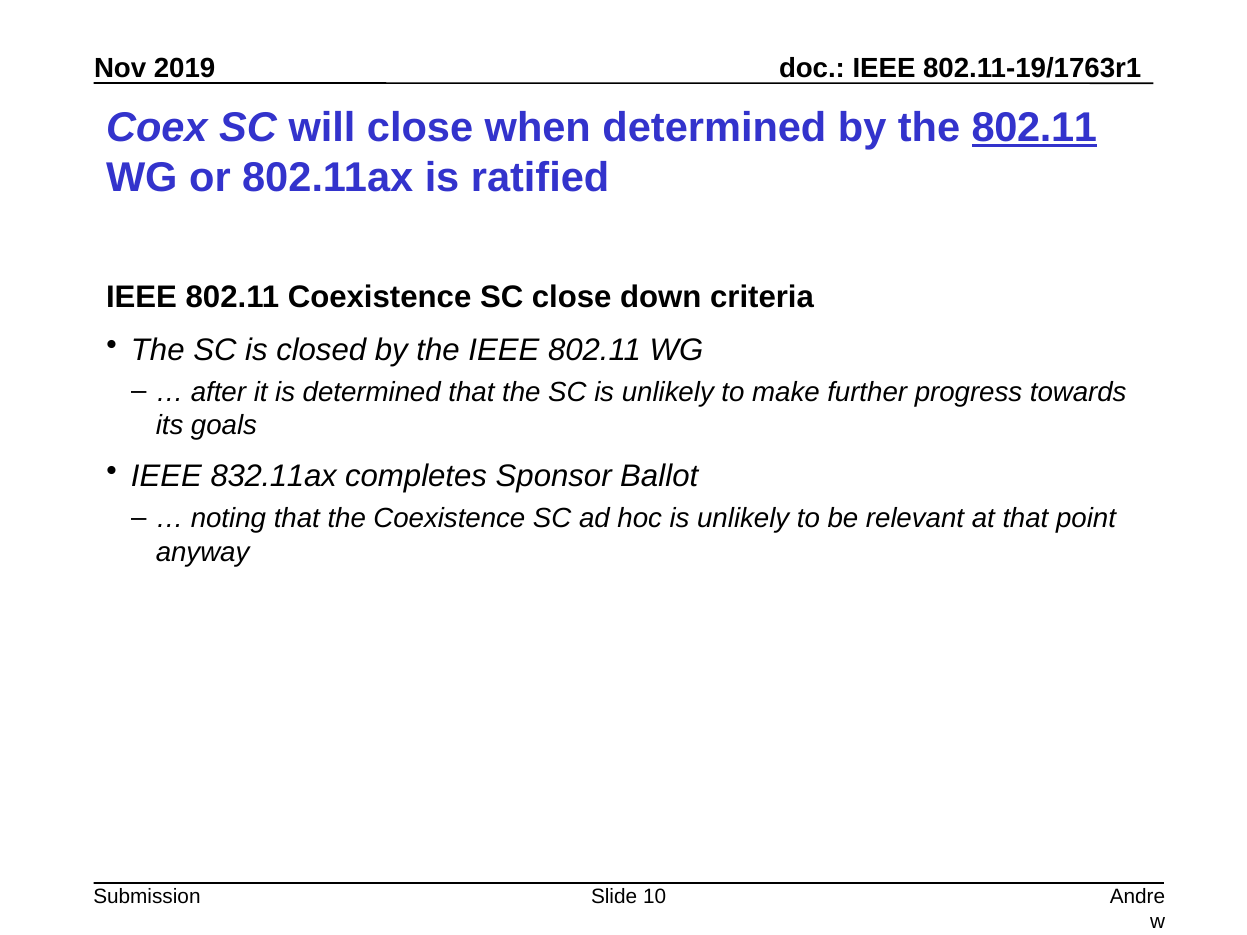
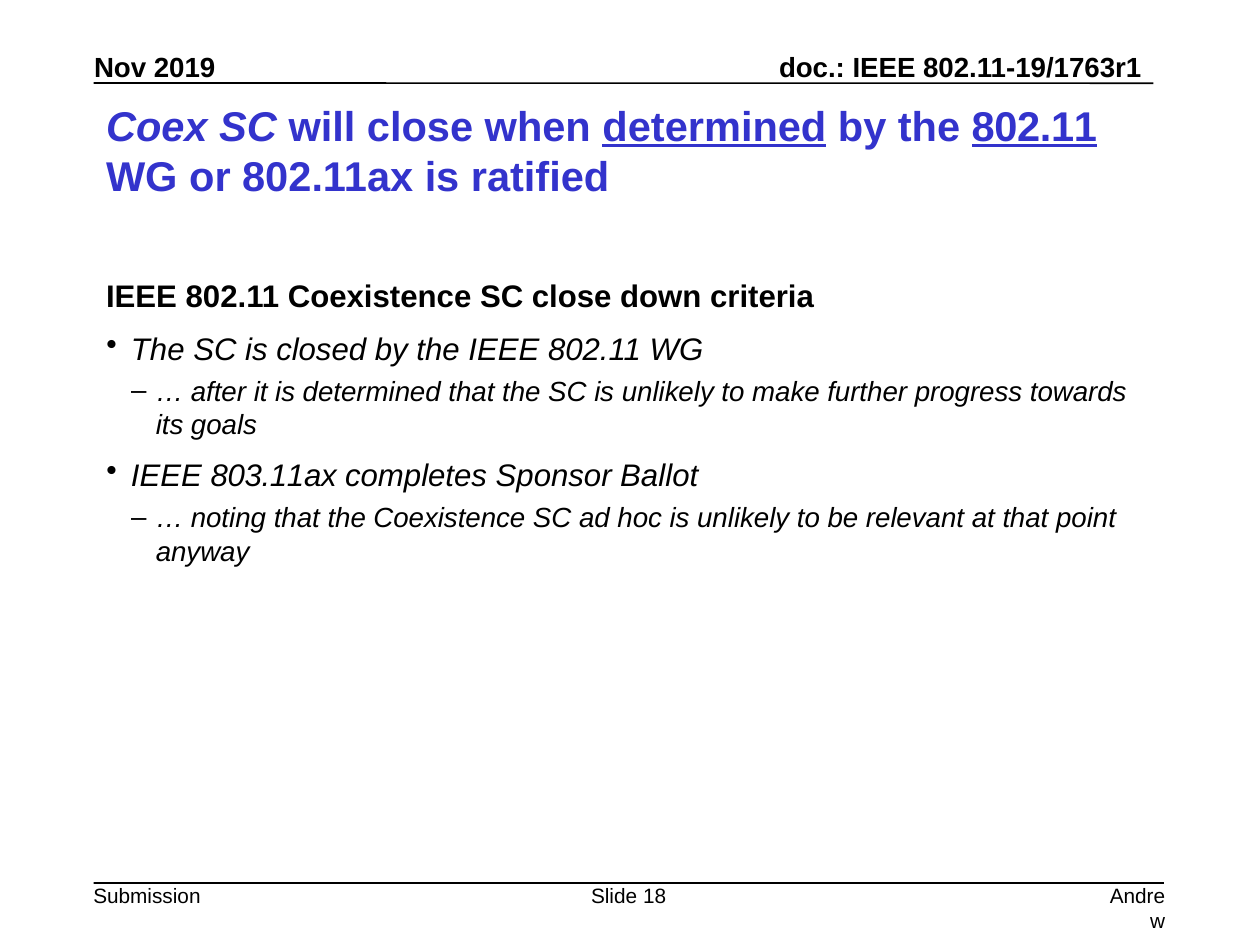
determined underline: none -> present (714, 128)
832.11ax: 832.11ax -> 803.11ax (274, 477)
10: 10 -> 18 (655, 897)
